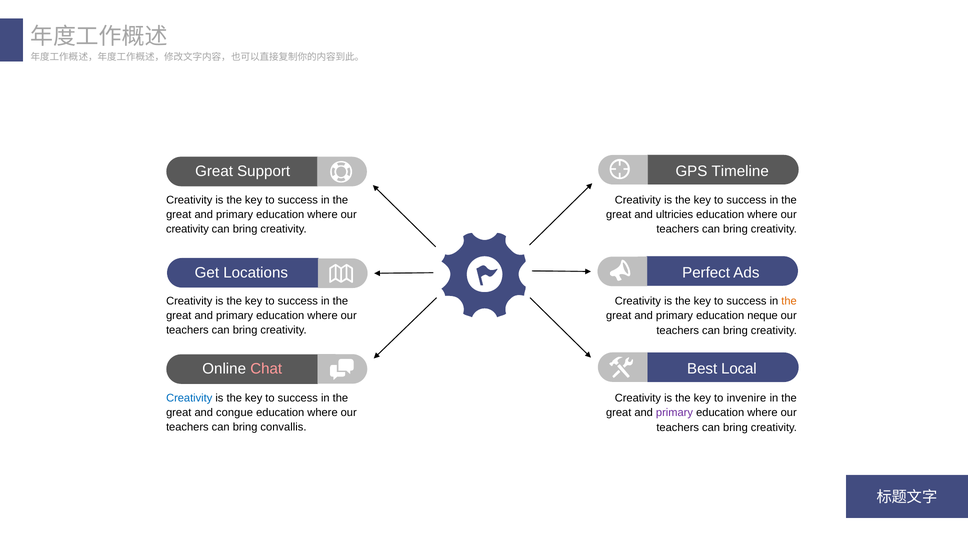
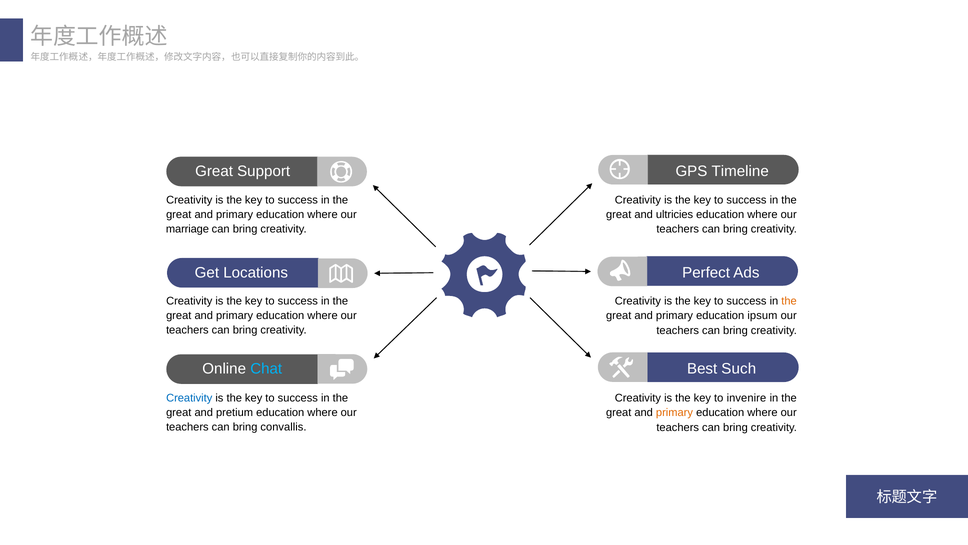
creativity: creativity -> marriage (187, 229)
neque: neque -> ipsum (762, 315)
Chat colour: pink -> light blue (266, 368)
Local: Local -> Such (739, 368)
congue: congue -> pretium (235, 412)
primary colour: purple -> orange (674, 412)
